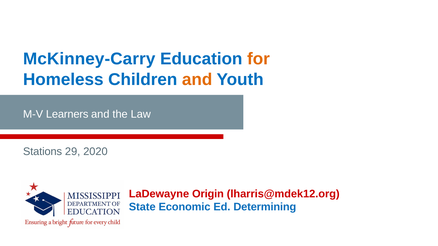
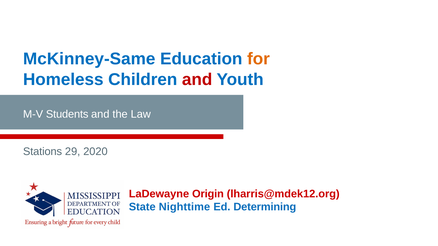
McKinney-Carry: McKinney-Carry -> McKinney-Same (89, 59)
and colour: orange -> red (197, 80)
Learners: Learners -> Students (67, 114)
Economic: Economic -> Nighttime (184, 207)
